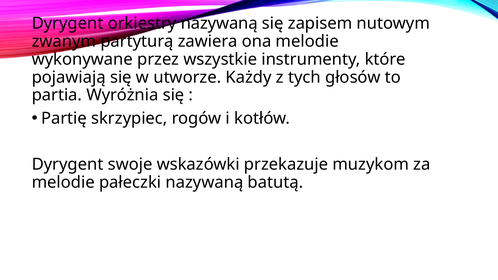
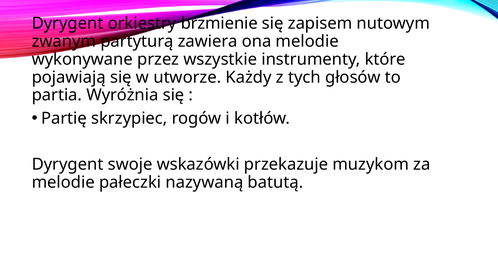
orkiestry nazywaną: nazywaną -> brzmienie (219, 23)
